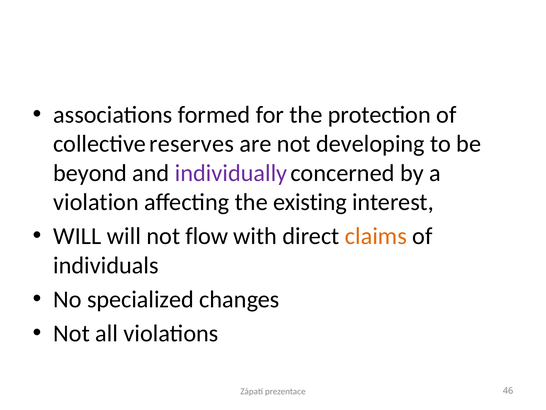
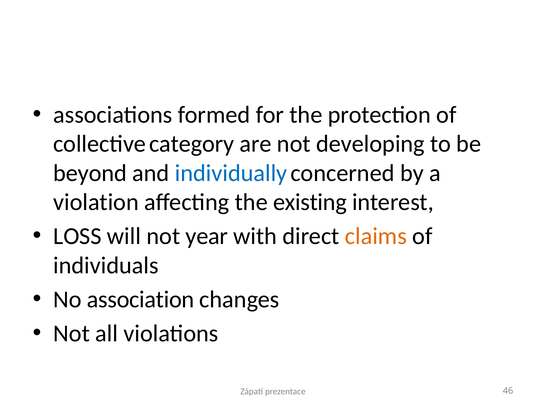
reserves: reserves -> category (192, 144)
individually colour: purple -> blue (231, 173)
WILL: WILL -> LOSS (77, 236)
flow: flow -> year (207, 236)
specialized: specialized -> association (141, 299)
